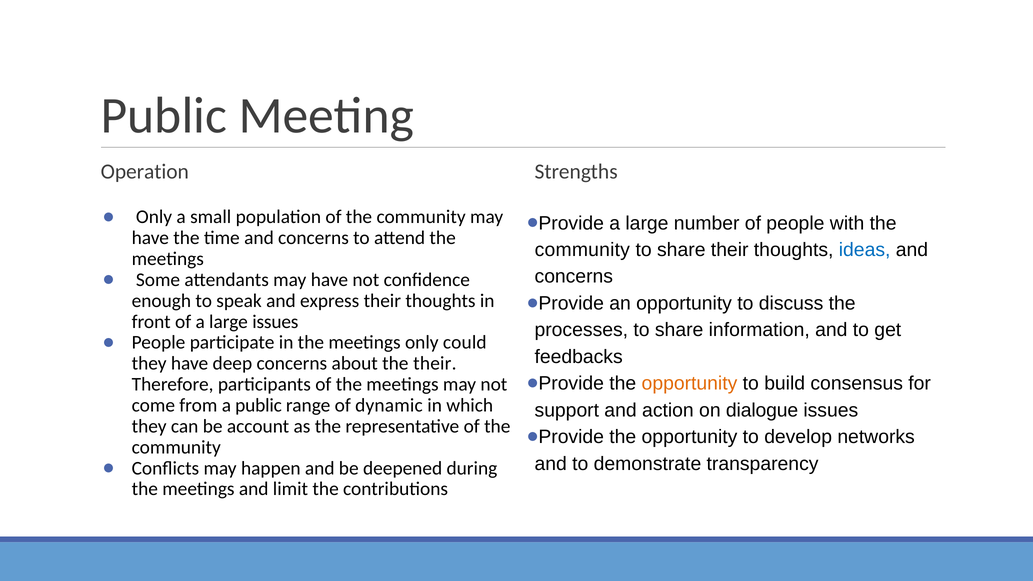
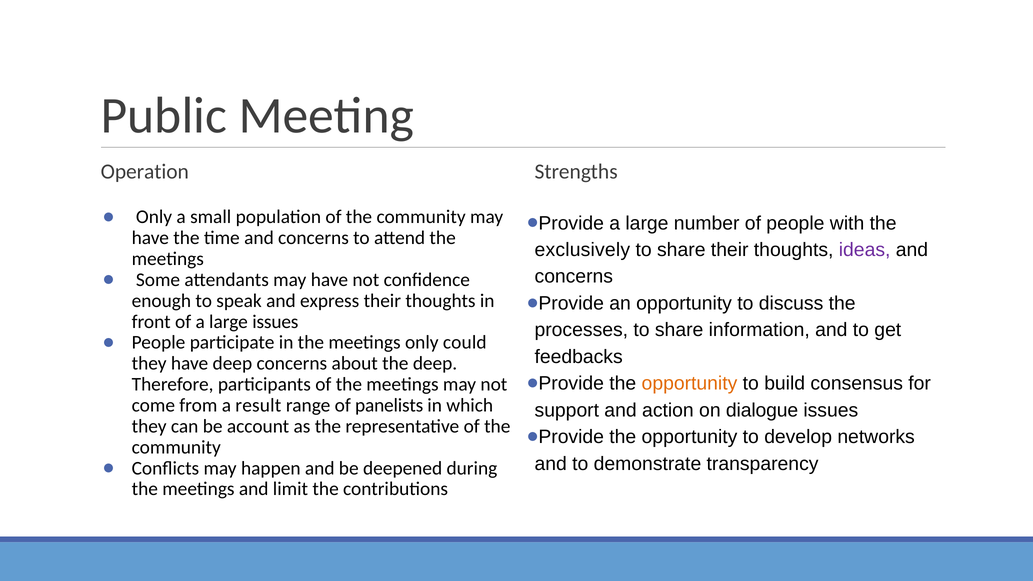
community: community -> exclusively (582, 250)
ideas colour: blue -> purple (865, 250)
the their: their -> deep (435, 364)
a public: public -> result (258, 405)
dynamic: dynamic -> panelists (389, 405)
